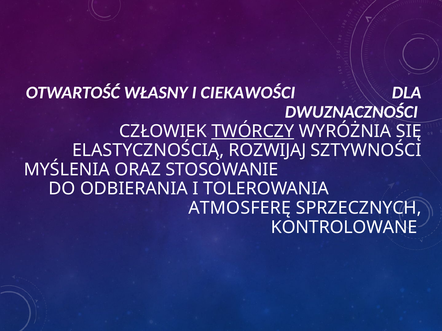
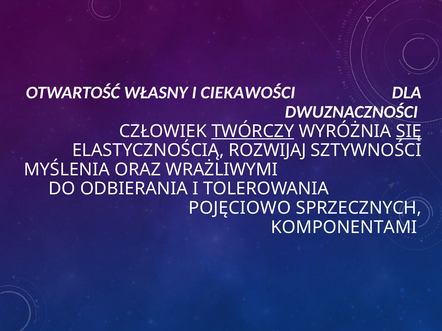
SIĘ underline: none -> present (409, 131)
STOSOWANIE: STOSOWANIE -> WRAŻLIWYMI (222, 170)
ATMOSFERĘ: ATMOSFERĘ -> POJĘCIOWO (240, 208)
KONTROLOWANE: KONTROLOWANE -> KOMPONENTAMI (344, 228)
